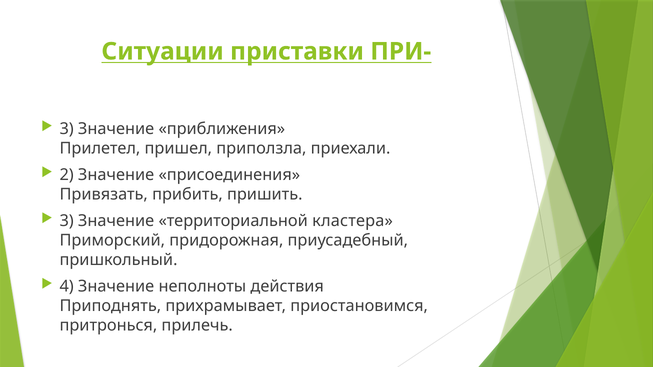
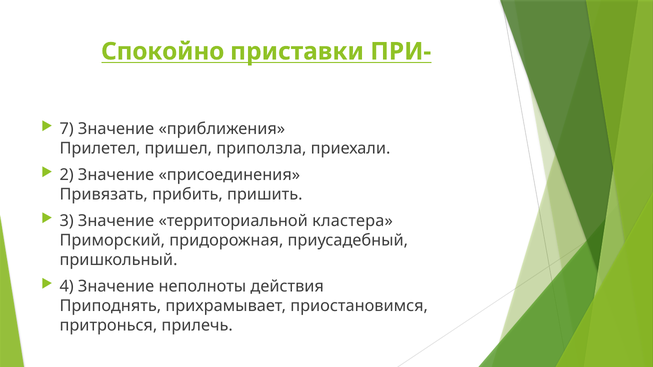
Ситуации: Ситуации -> Спокойно (163, 51)
3: 3 -> 7 (67, 129)
